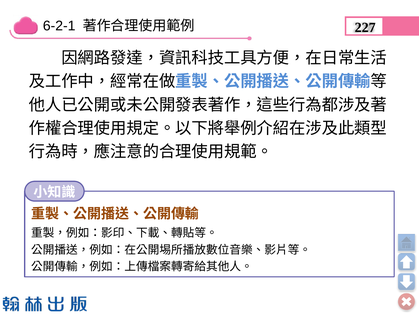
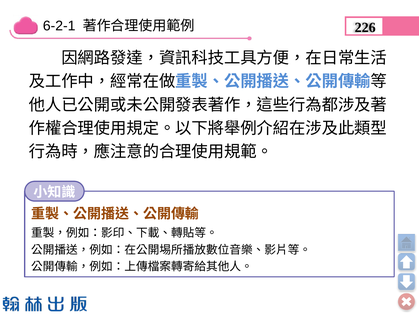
227: 227 -> 226 (365, 27)
